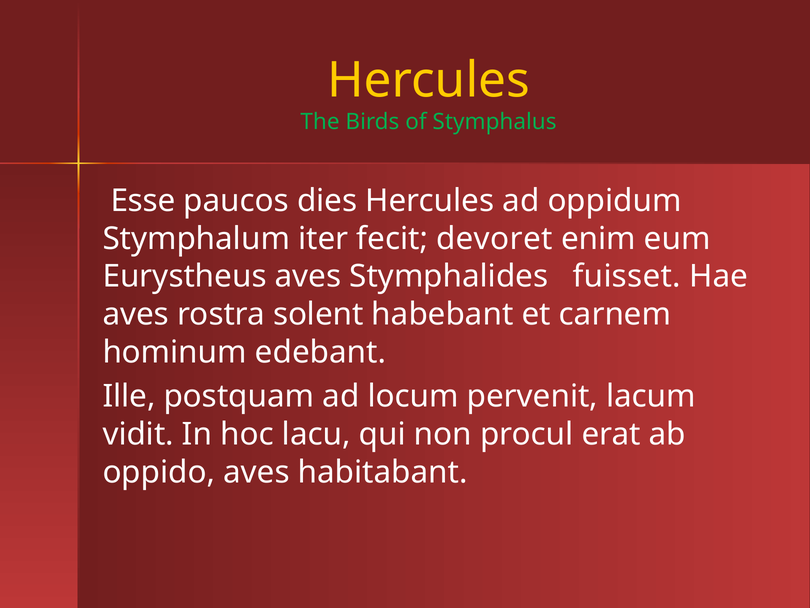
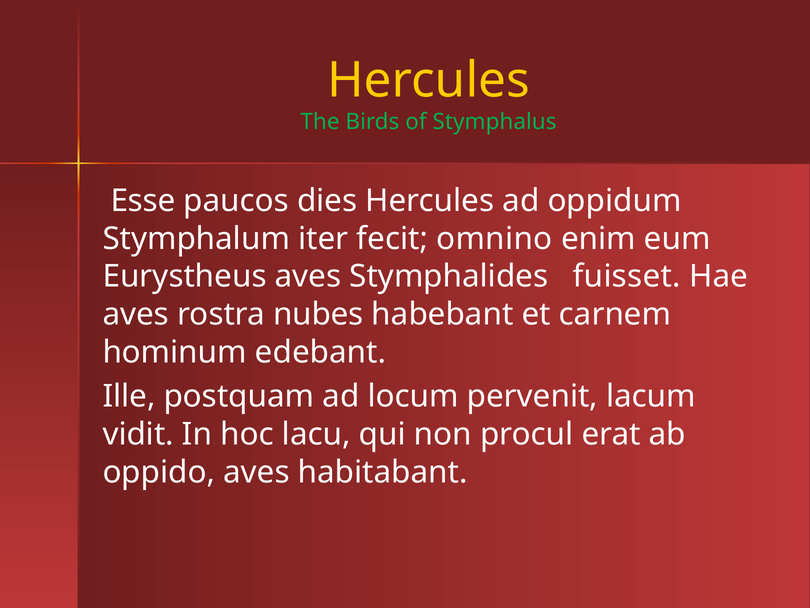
devoret: devoret -> omnino (494, 238)
solent: solent -> nubes (318, 314)
